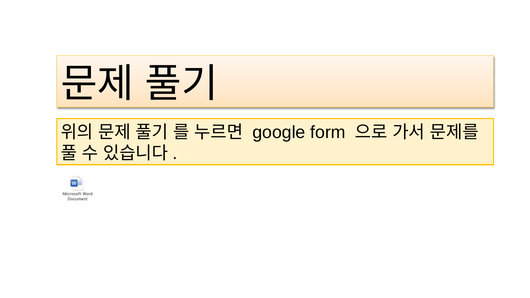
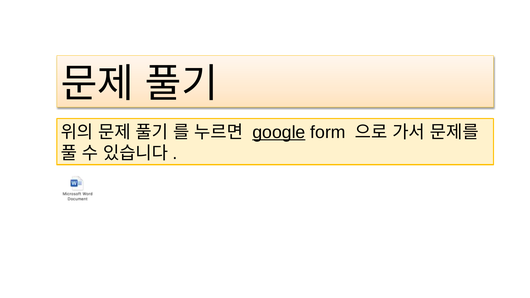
google underline: none -> present (279, 132)
